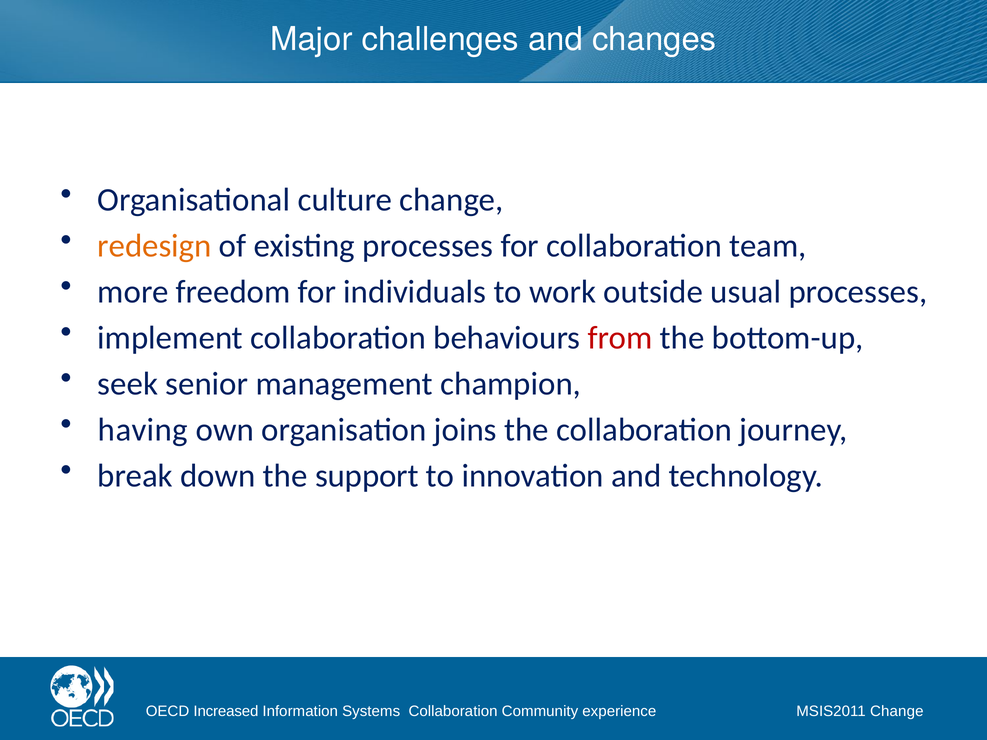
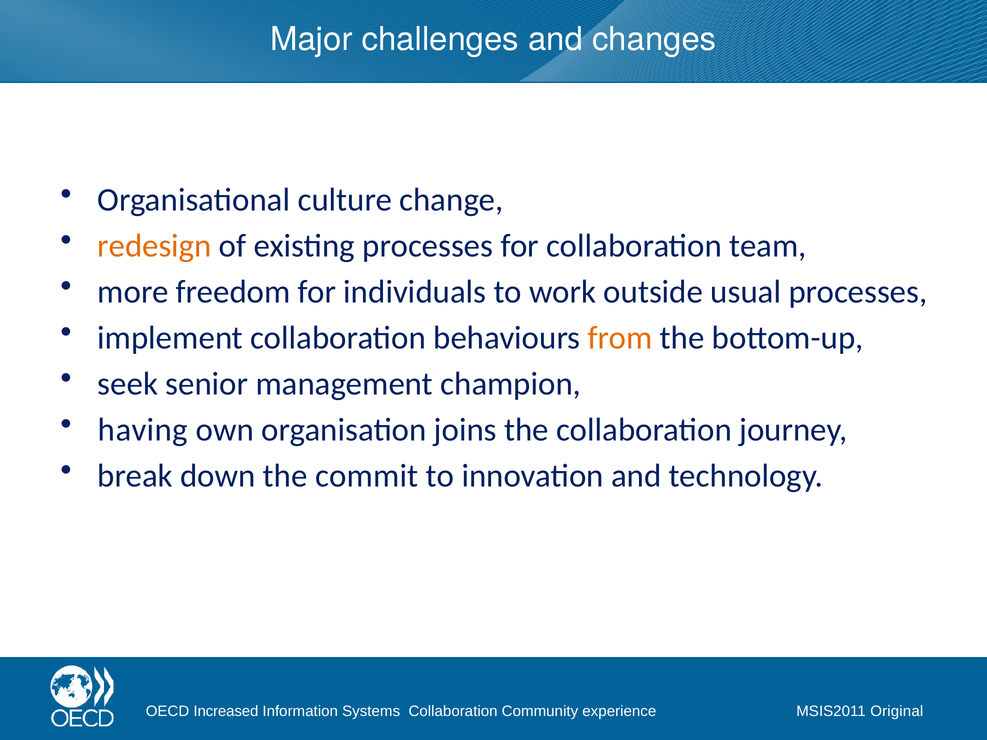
from colour: red -> orange (620, 338)
support: support -> commit (367, 476)
MSIS2011 Change: Change -> Original (897, 712)
